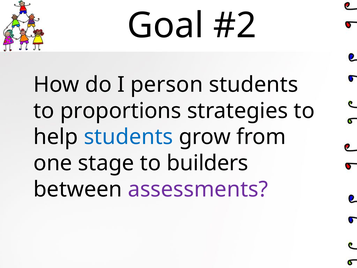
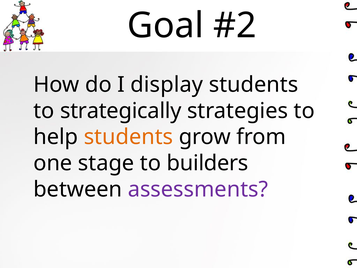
person: person -> display (167, 85)
proportions: proportions -> strategically (121, 111)
students colour: blue -> orange (128, 137)
